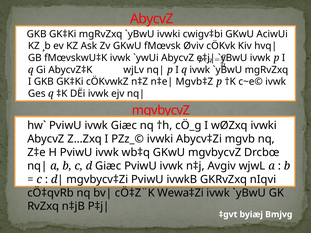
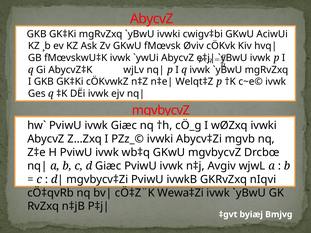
Mgvb‡Z: Mgvb‡Z -> Welqt‡Z (194, 82)
